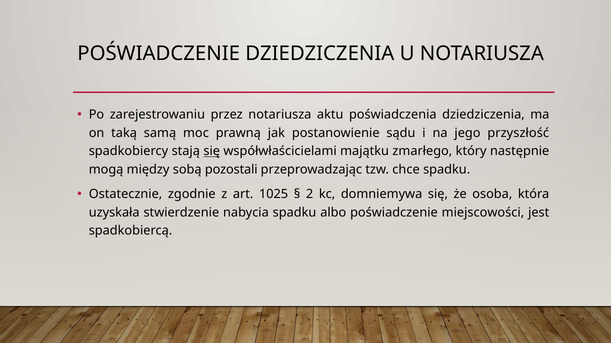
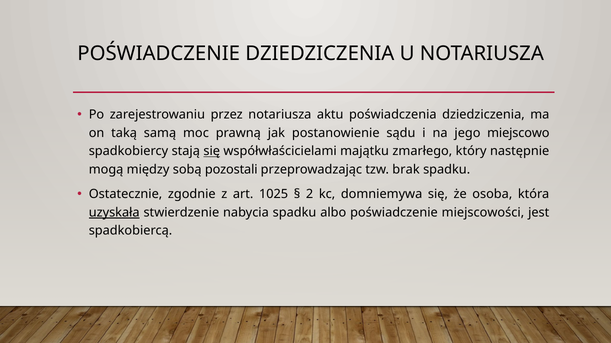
przyszłość: przyszłość -> miejscowo (518, 133)
chce: chce -> brak (406, 170)
uzyskała underline: none -> present (114, 213)
